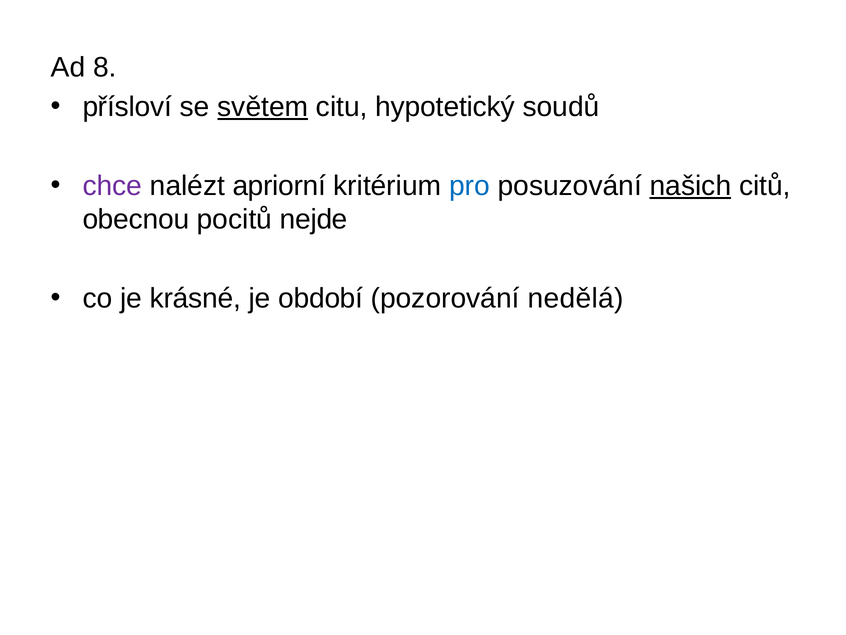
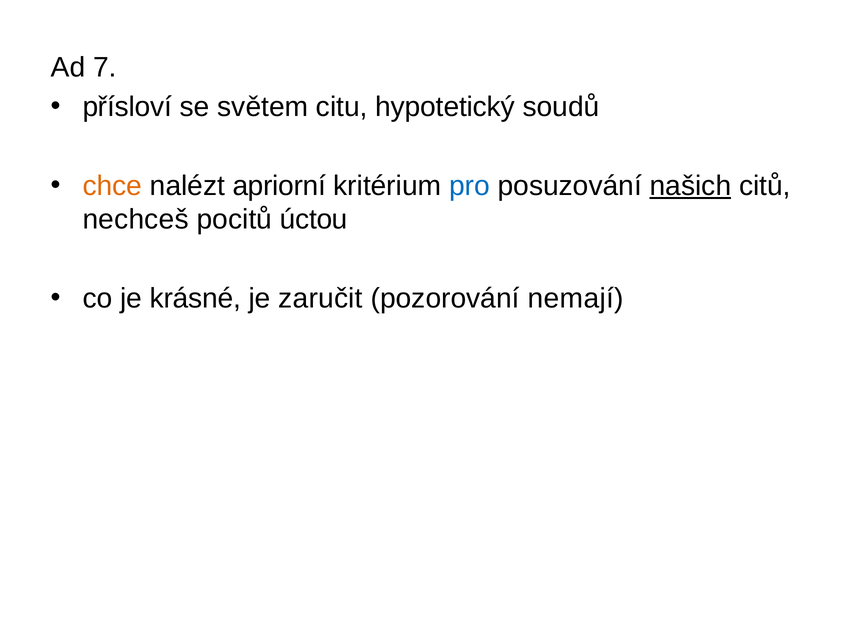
8: 8 -> 7 (105, 67)
světem underline: present -> none (263, 107)
chce colour: purple -> orange (112, 186)
obecnou: obecnou -> nechceš (136, 219)
nejde: nejde -> úctou (314, 219)
období: období -> zaručit (320, 298)
nedělá: nedělá -> nemají (576, 298)
